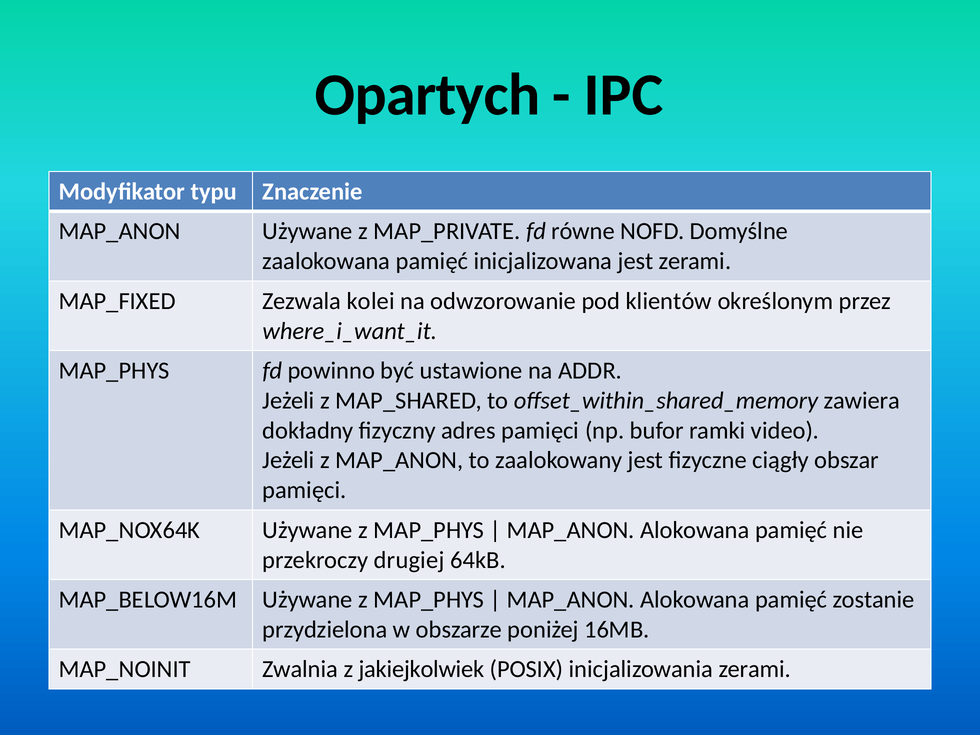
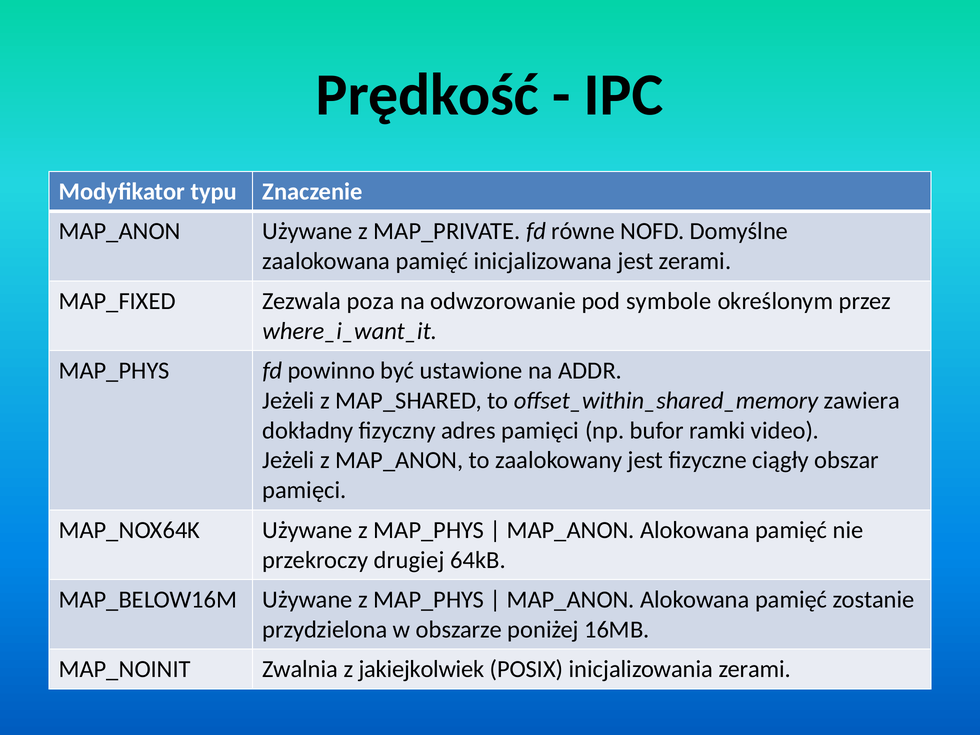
Opartych: Opartych -> Prędkość (427, 95)
kolei: kolei -> poza (371, 301)
klientów: klientów -> symbole (669, 301)
